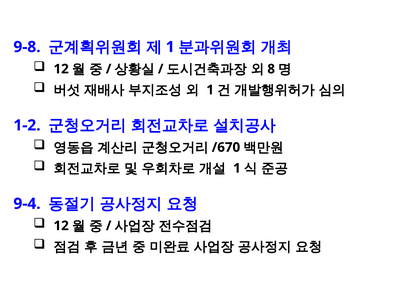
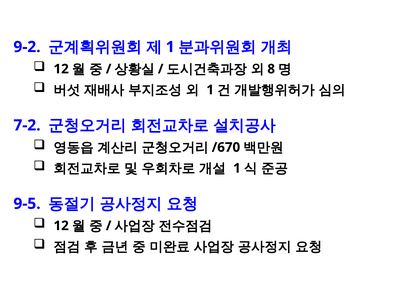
9-8: 9-8 -> 9-2 (27, 47)
1-2: 1-2 -> 7-2 (27, 125)
9-4: 9-4 -> 9-5 (27, 204)
